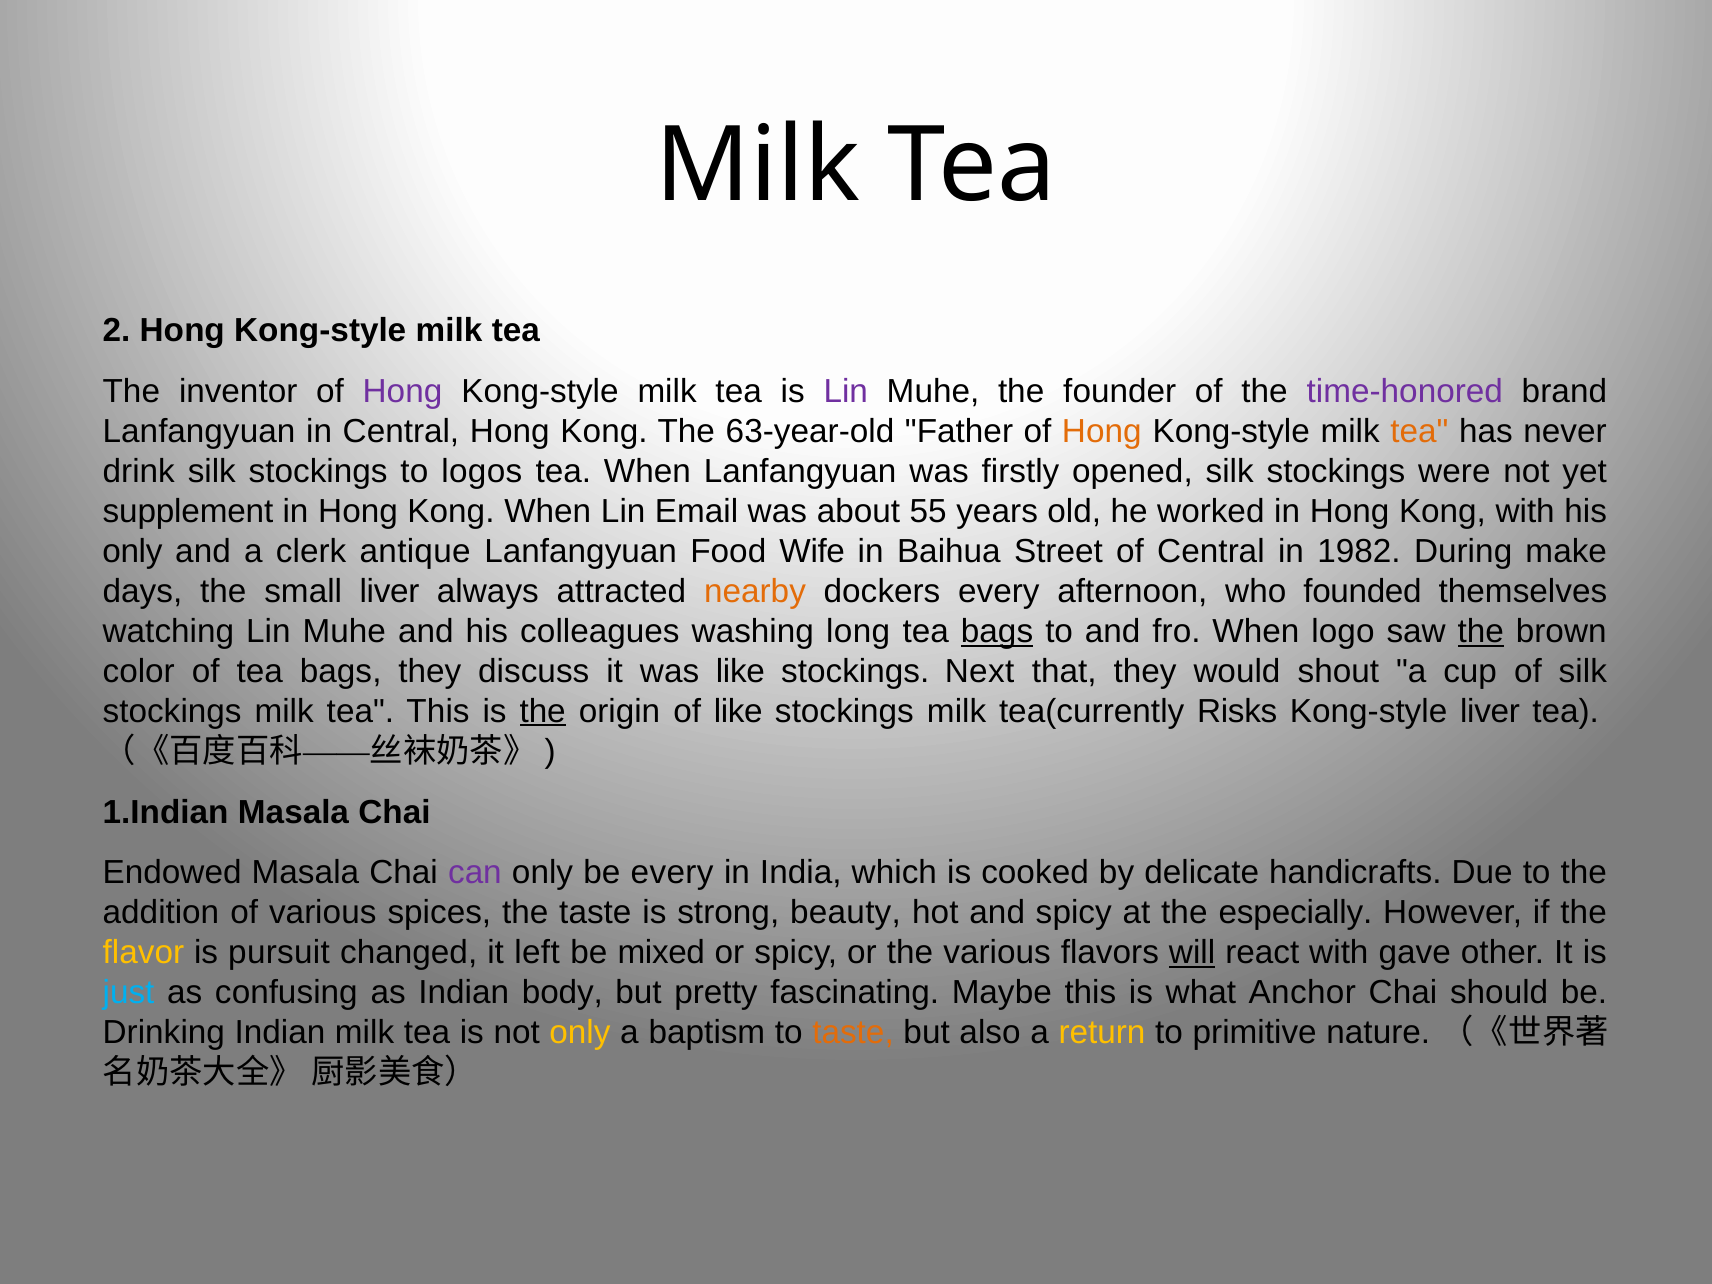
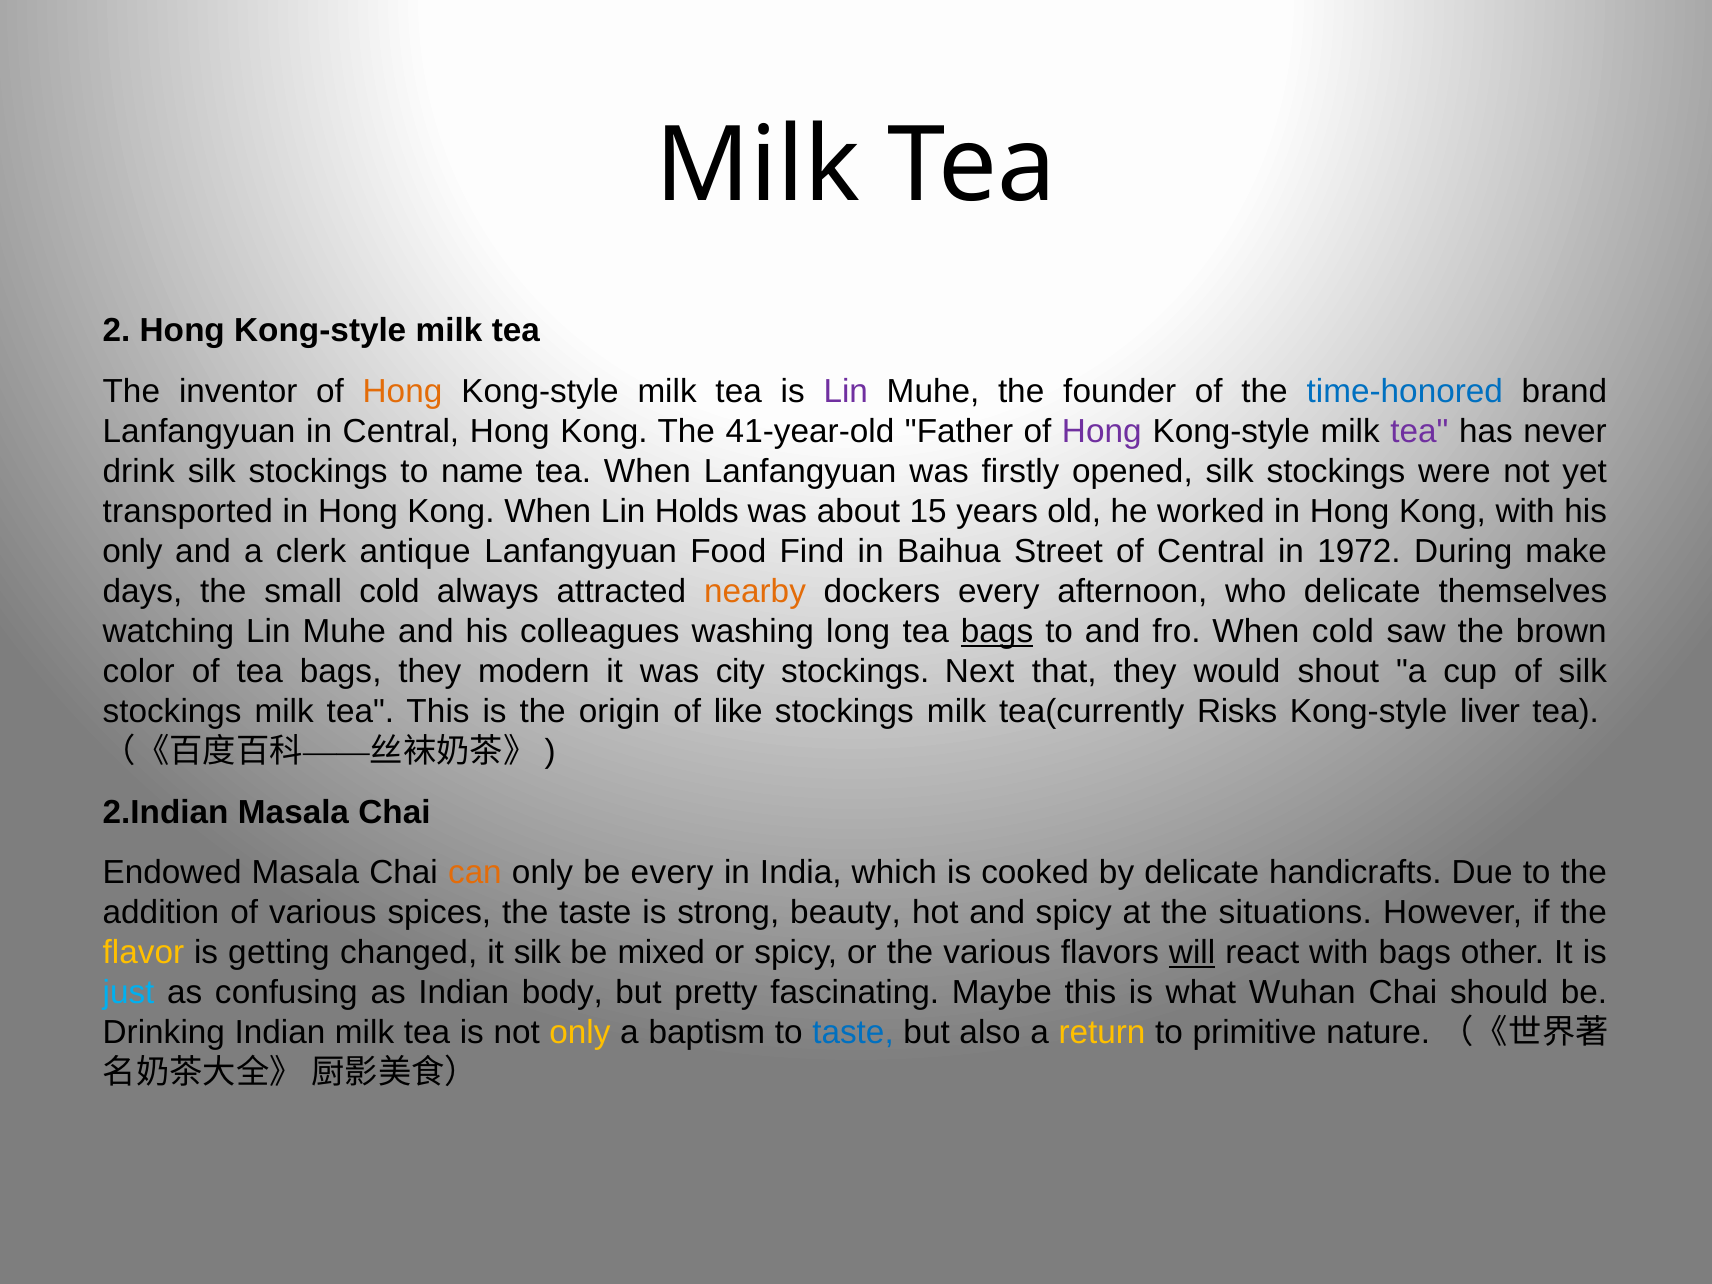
Hong colour: purple -> orange (403, 391)
time-honored colour: purple -> blue (1405, 391)
63-year-old: 63-year-old -> 41-year-old (810, 431)
Hong colour: orange -> purple (1102, 431)
tea colour: orange -> purple (1419, 431)
logos: logos -> name (482, 471)
supplement: supplement -> transported (188, 511)
Email: Email -> Holds (697, 511)
55: 55 -> 15 (928, 511)
Wife: Wife -> Find (812, 551)
1982: 1982 -> 1972 (1359, 551)
small liver: liver -> cold (390, 591)
who founded: founded -> delicate (1362, 591)
When logo: logo -> cold (1343, 631)
the underline: present -> none (1481, 631)
discuss: discuss -> modern (534, 671)
was like: like -> city (740, 671)
the underline: present -> none (543, 711)
1.Indian: 1.Indian -> 2.Indian (166, 812)
can colour: purple -> orange (475, 873)
especially: especially -> situations (1295, 913)
pursuit: pursuit -> getting (279, 953)
it left: left -> silk (537, 953)
with gave: gave -> bags (1415, 953)
Anchor: Anchor -> Wuhan (1302, 993)
taste colour: orange -> blue (853, 1033)
